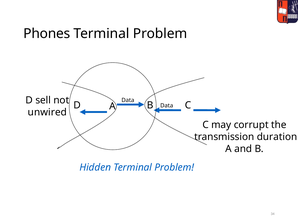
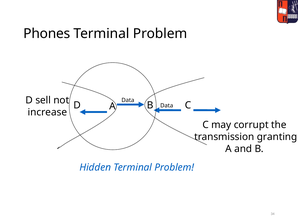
unwired: unwired -> increase (47, 112)
duration: duration -> granting (277, 136)
